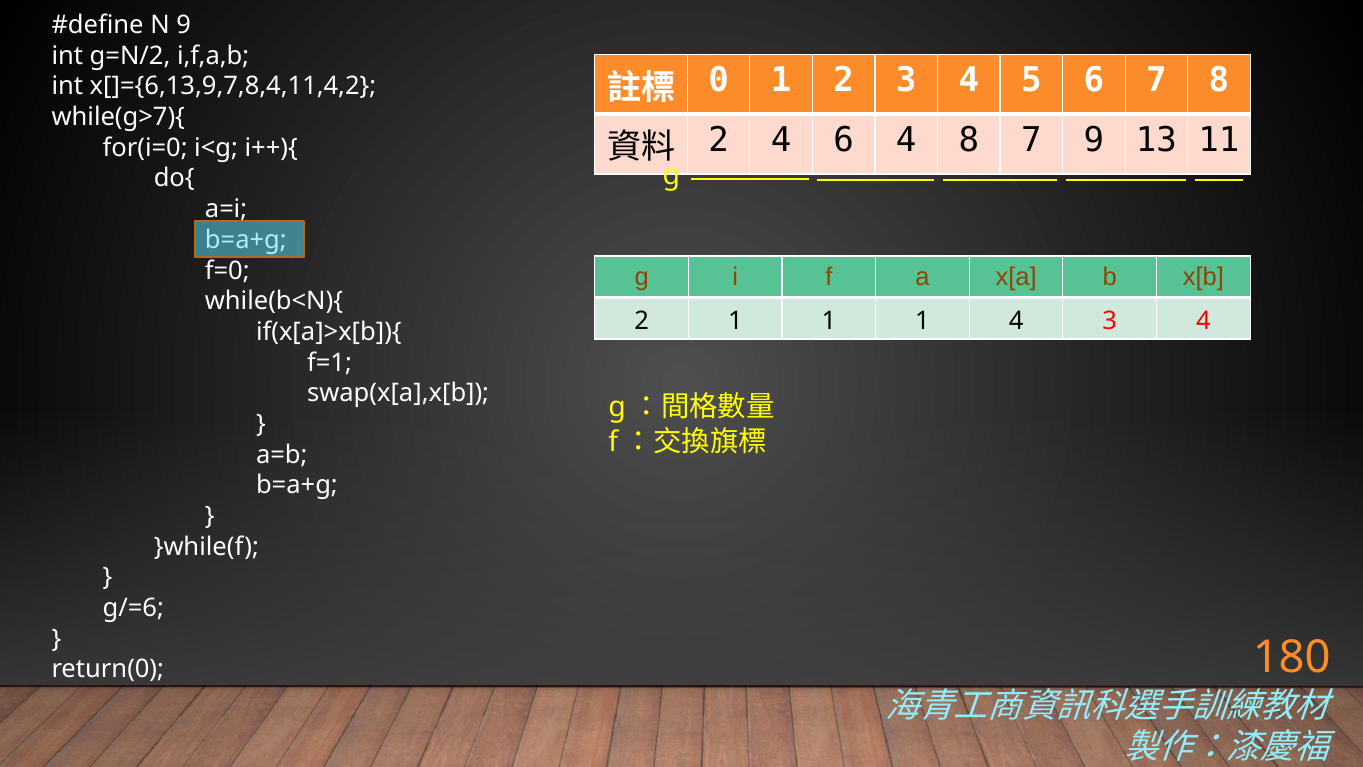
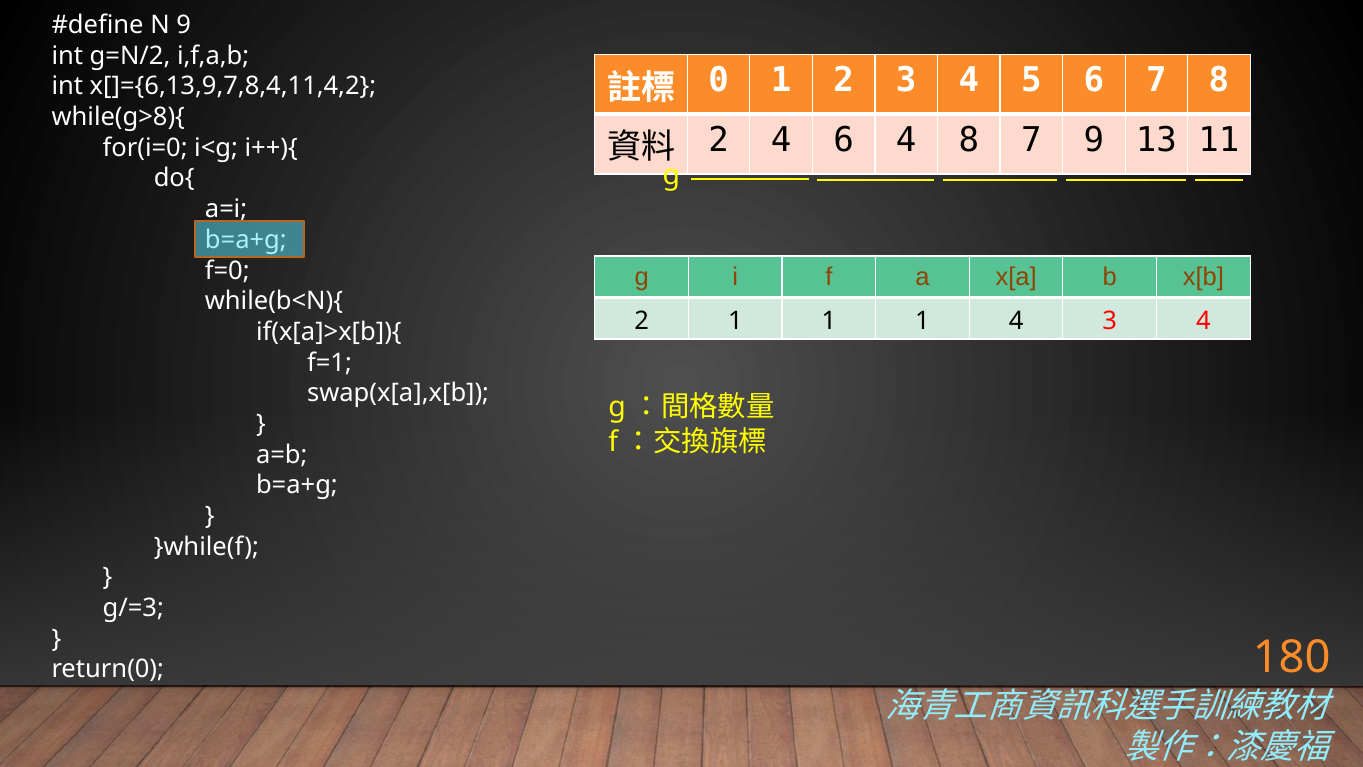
while(g>7){: while(g>7){ -> while(g>8){ (118, 117)
g/=6: g/=6 -> g/=3 (133, 608)
